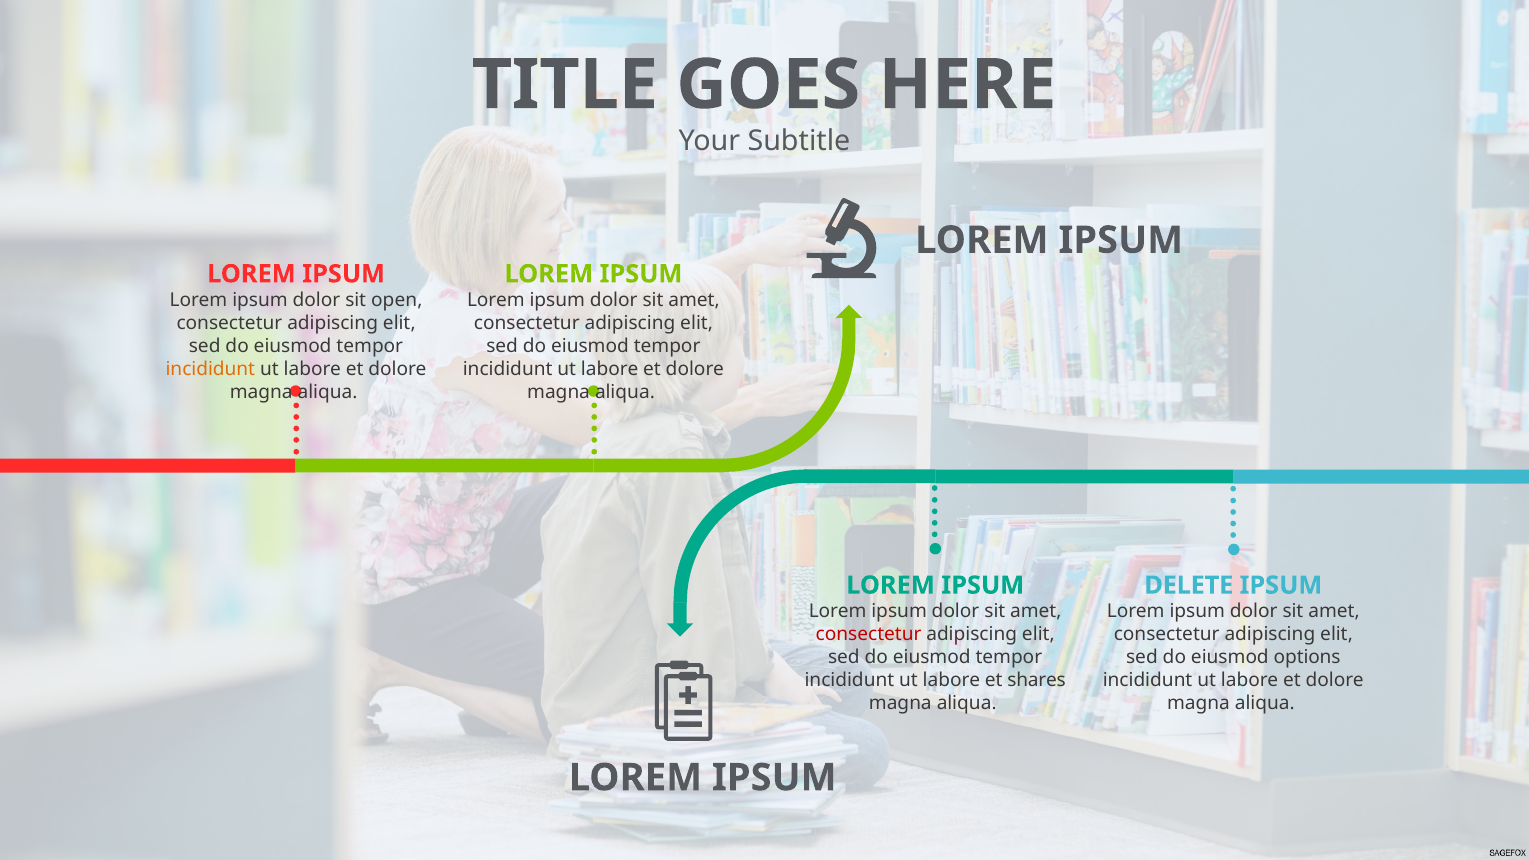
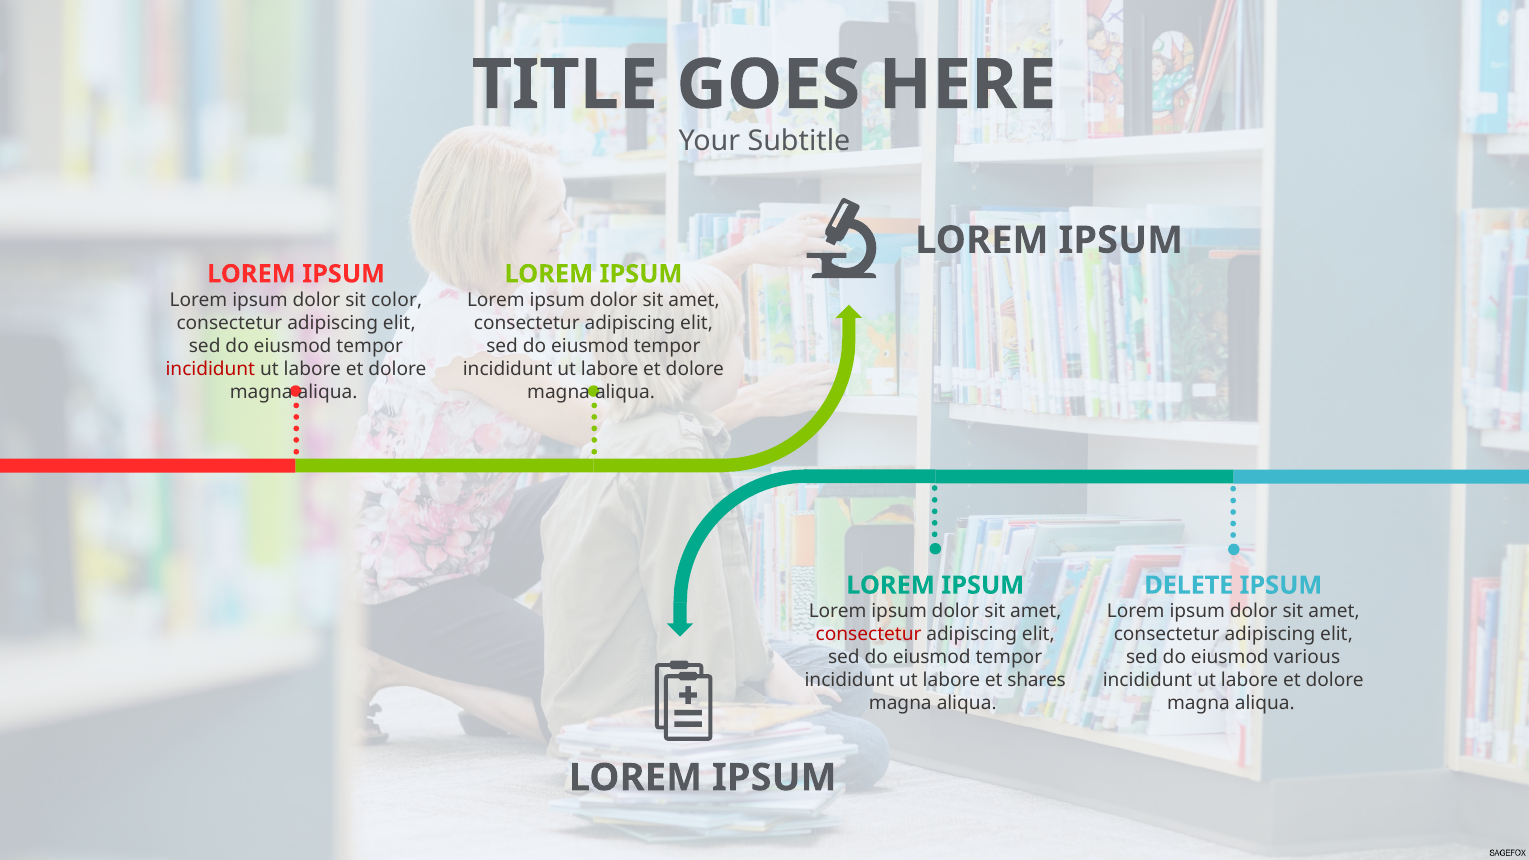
open: open -> color (397, 300)
incididunt colour: orange -> red (210, 369)
options: options -> various (1307, 657)
